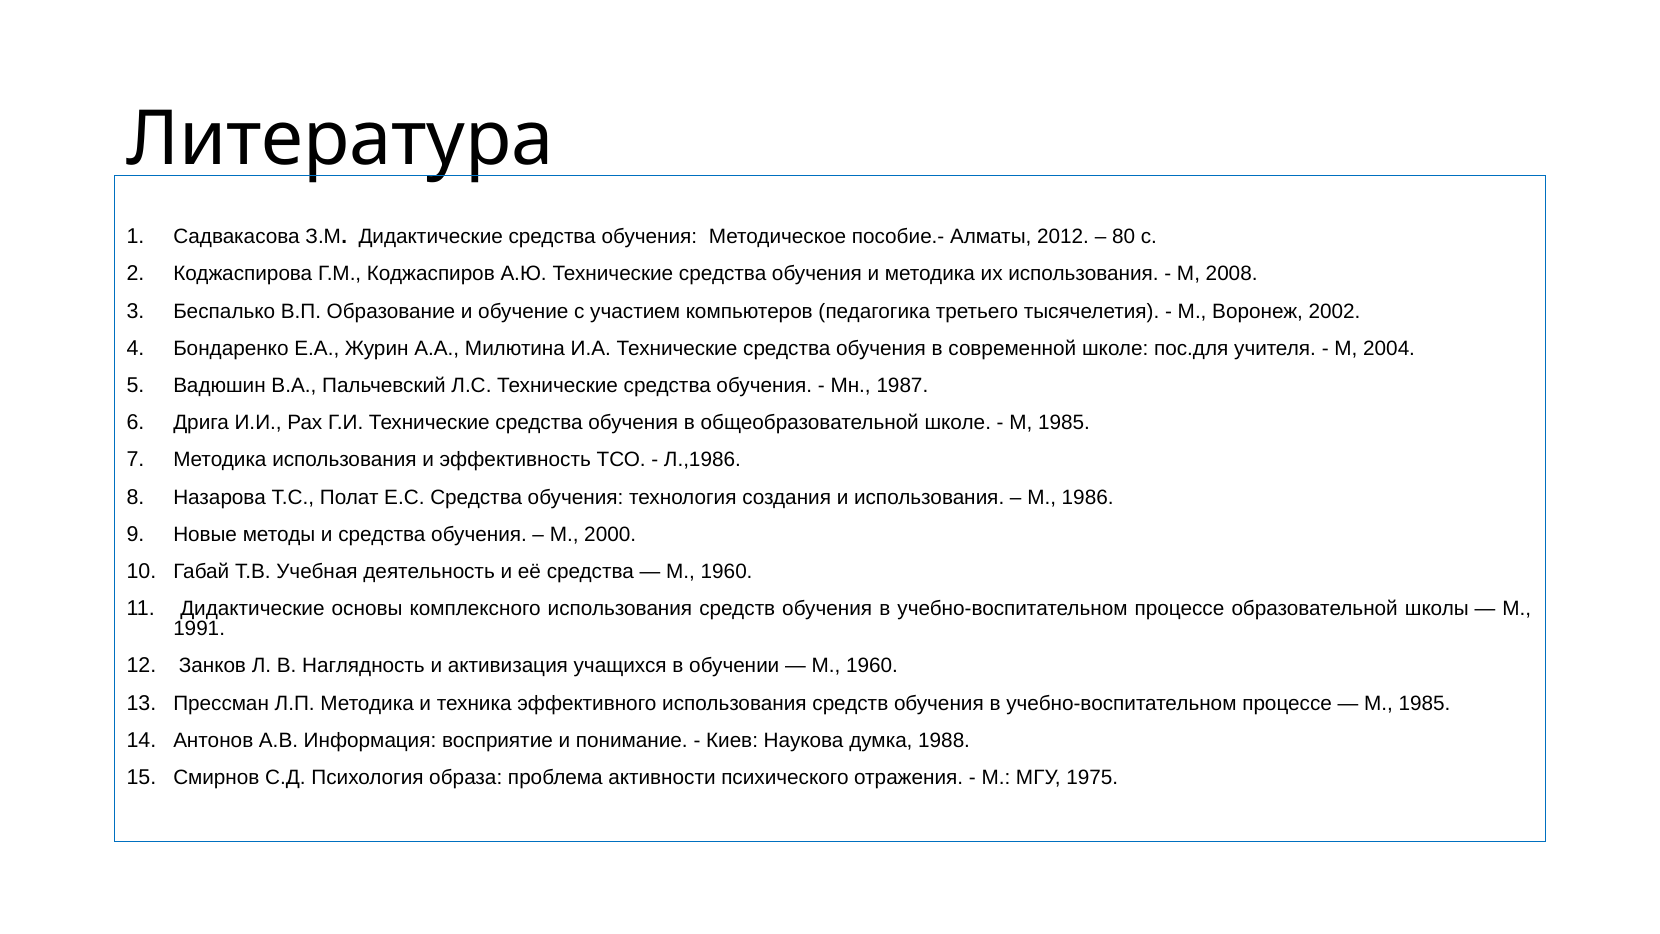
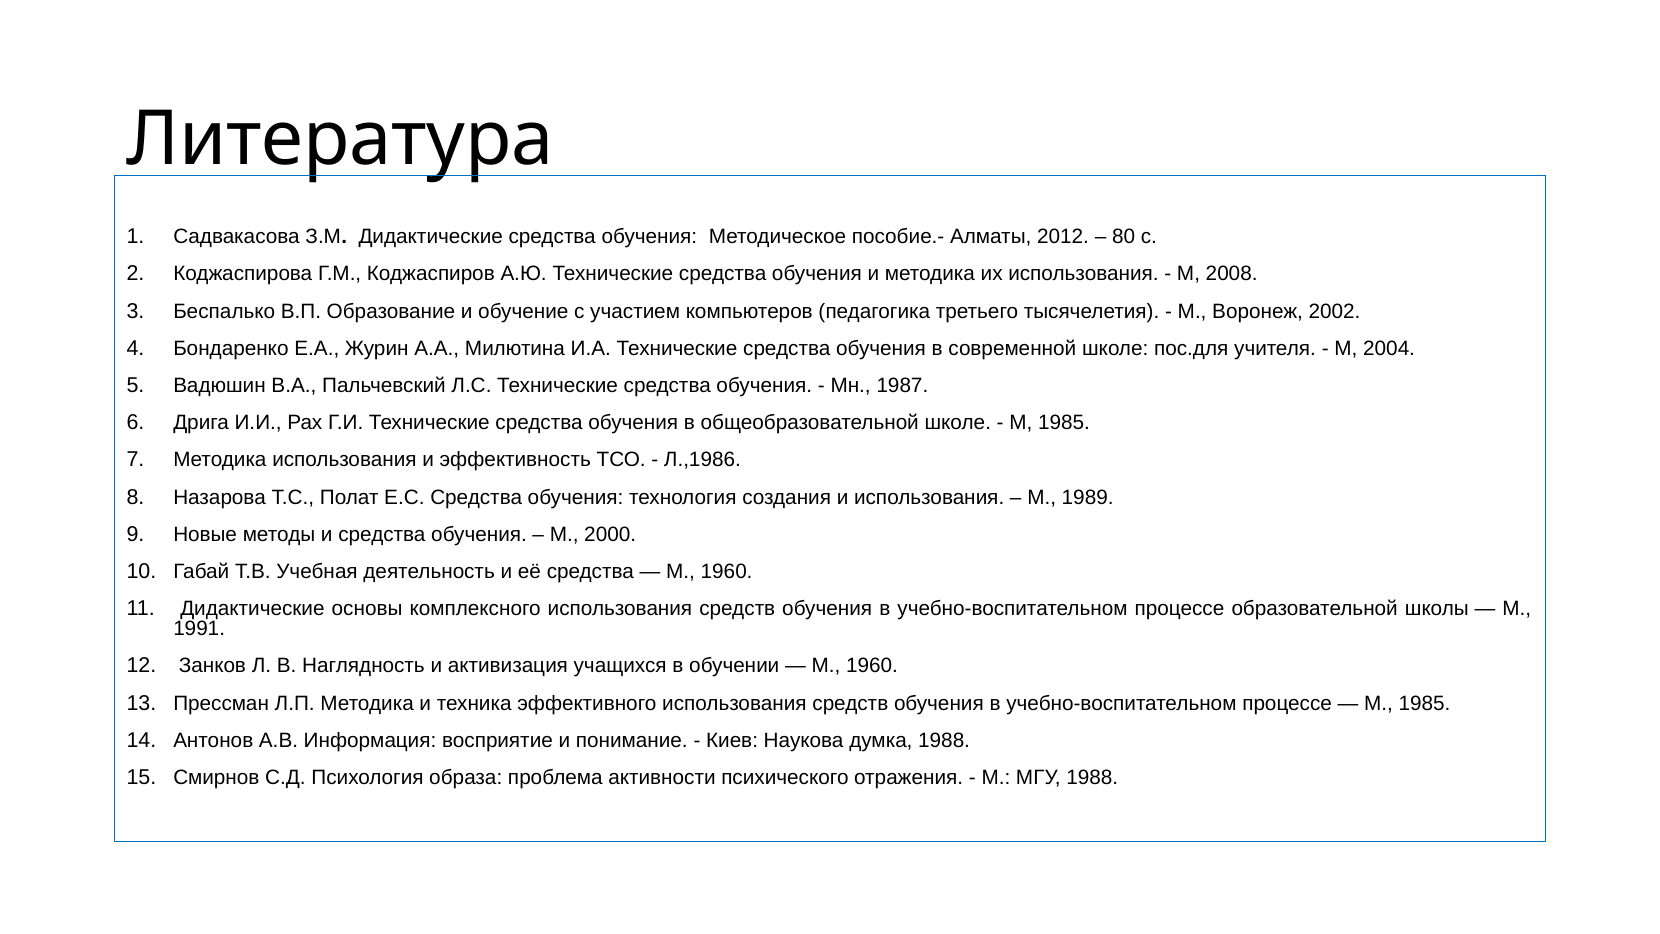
1986: 1986 -> 1989 (1088, 497)
МГУ 1975: 1975 -> 1988 (1092, 777)
